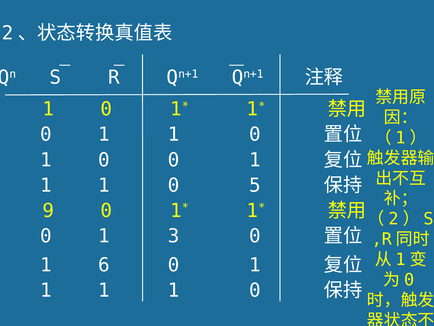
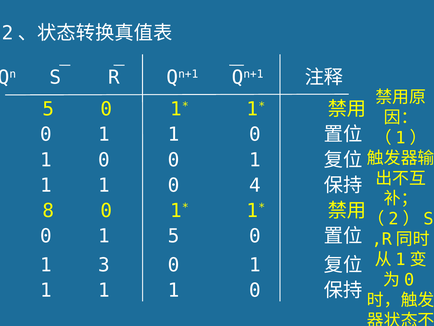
1: 1 -> 5 (48, 109)
5: 5 -> 4 (255, 185)
9: 9 -> 8 (48, 210)
1 3: 3 -> 5 (174, 236)
6: 6 -> 3 (104, 265)
